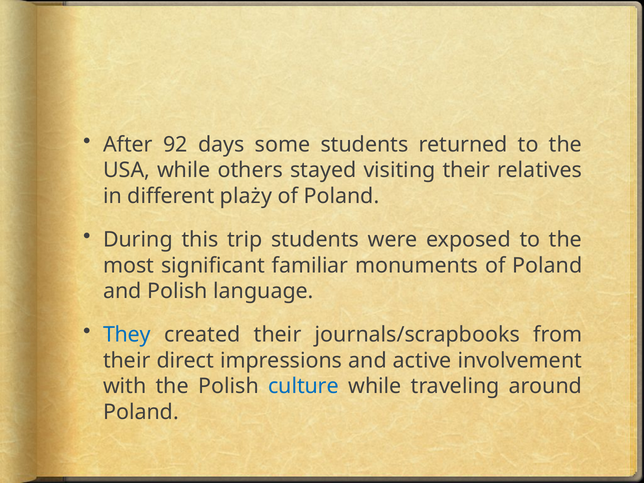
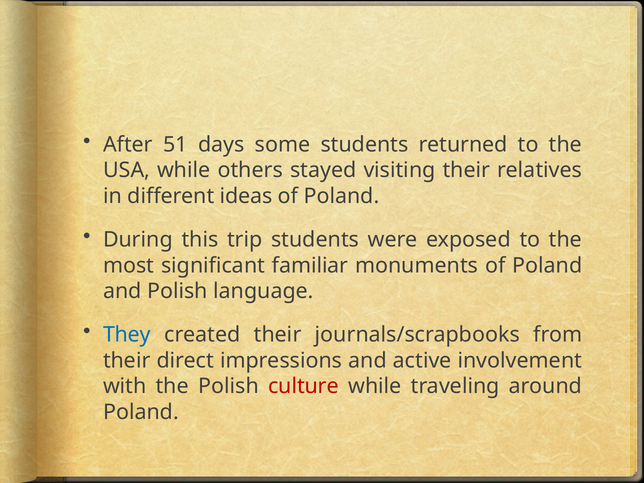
92: 92 -> 51 (175, 145)
plaży: plaży -> ideas (246, 196)
culture colour: blue -> red (304, 386)
